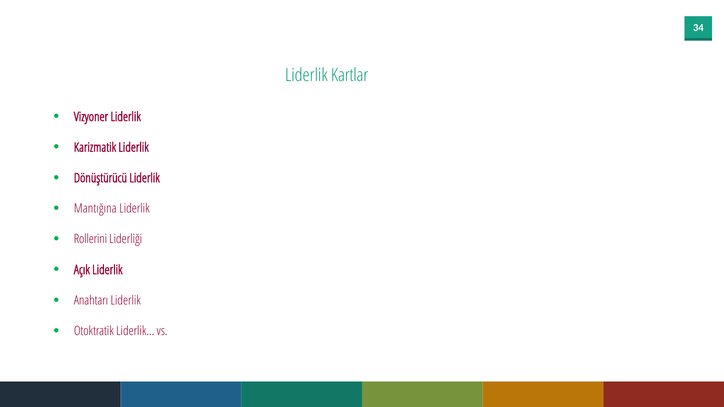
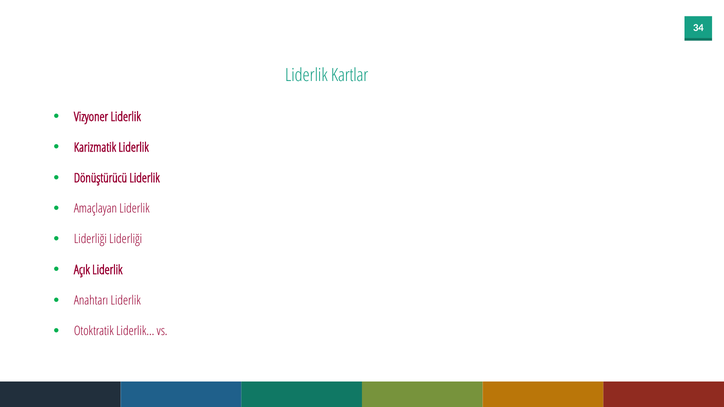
Mantığına: Mantığına -> Amaçlayan (95, 209)
Rollerini: Rollerini -> Liderliği (90, 239)
